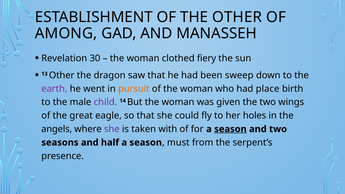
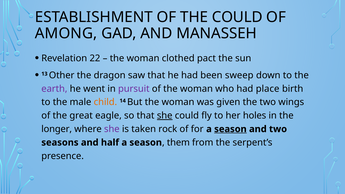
THE OTHER: OTHER -> COULD (237, 17)
30: 30 -> 22 (95, 58)
fiery: fiery -> pact (206, 58)
pursuit colour: orange -> purple (134, 89)
child colour: purple -> orange (105, 102)
she underline: none -> present (165, 116)
angels: angels -> longer (57, 129)
with: with -> rock (168, 129)
must: must -> them (178, 143)
